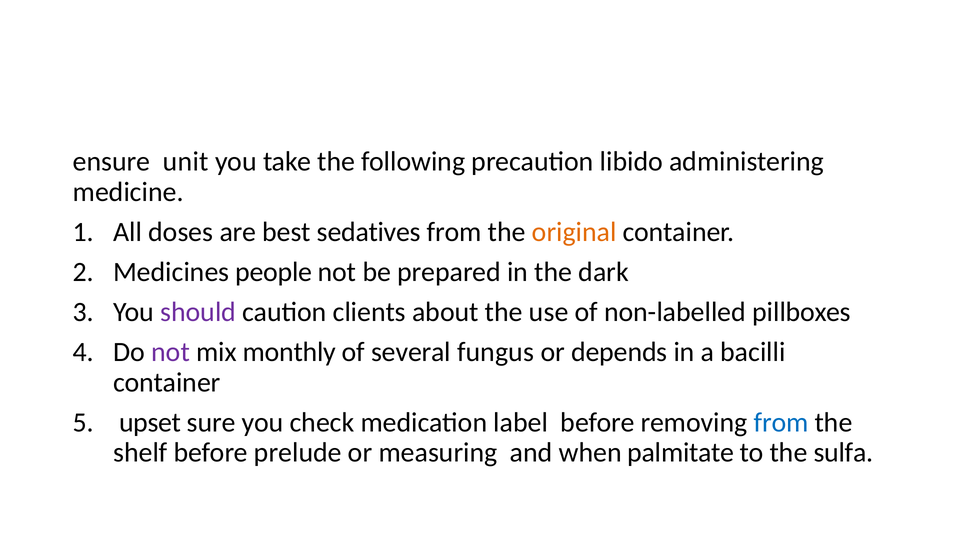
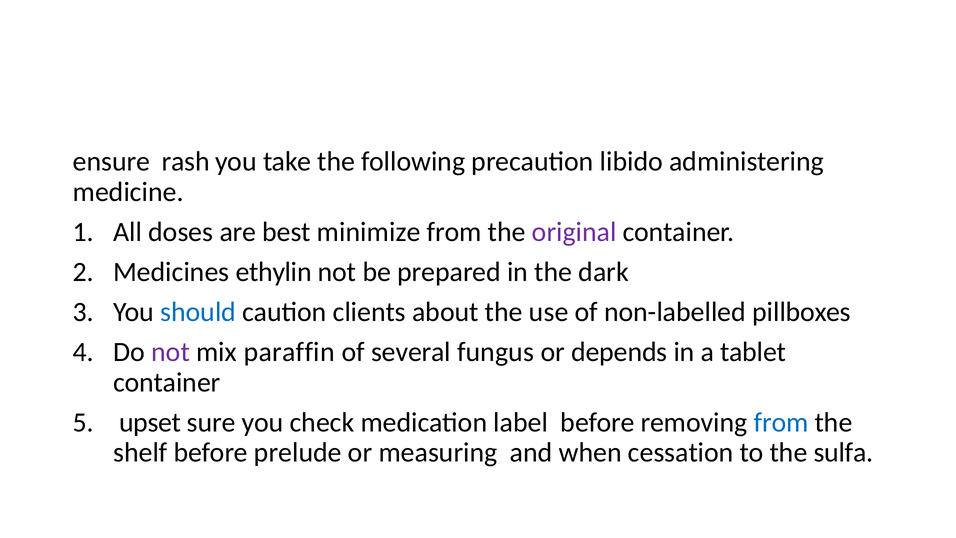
unit: unit -> rash (186, 162)
sedatives: sedatives -> minimize (369, 232)
original colour: orange -> purple (574, 232)
people: people -> ethylin (274, 272)
should colour: purple -> blue (198, 312)
monthly: monthly -> paraffin (289, 352)
bacilli: bacilli -> tablet (753, 352)
palmitate: palmitate -> cessation (681, 452)
